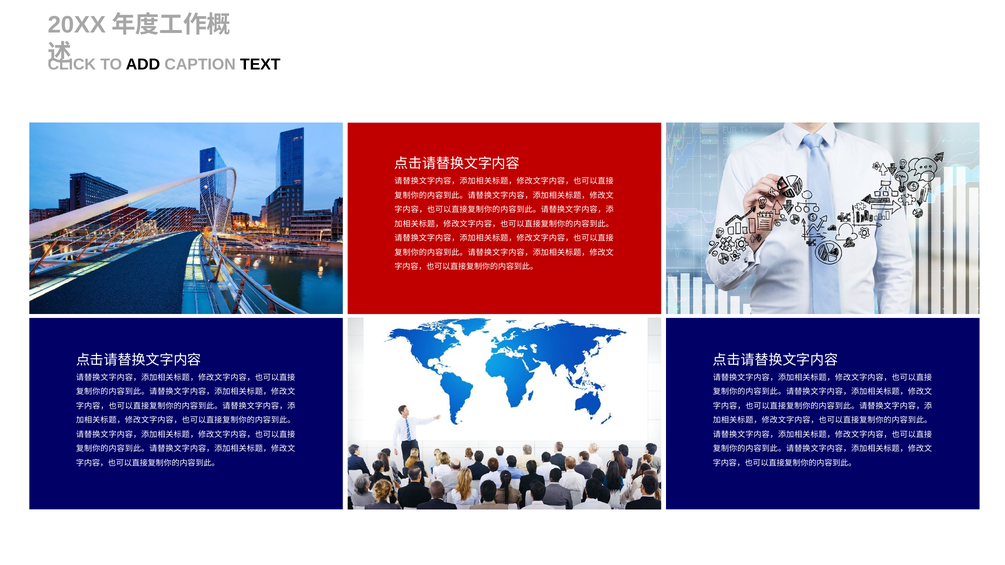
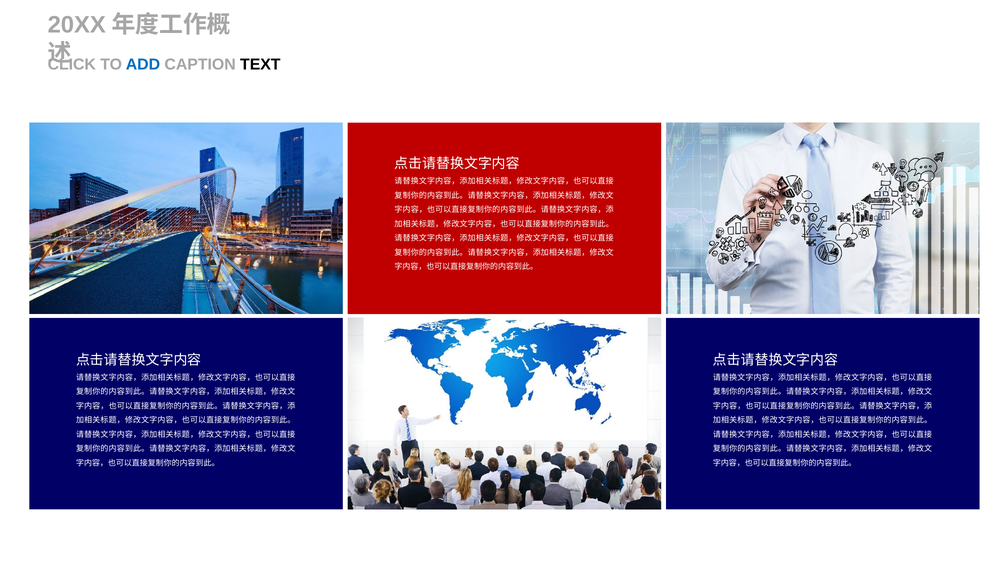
ADD colour: black -> blue (143, 65)
